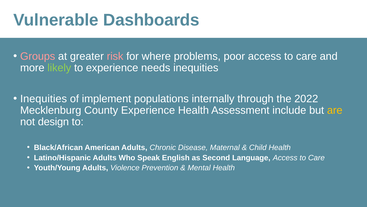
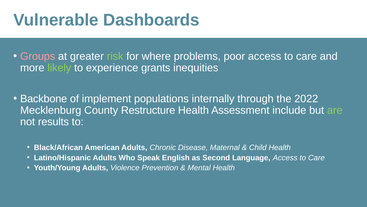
risk colour: pink -> light green (115, 56)
needs: needs -> grants (156, 68)
Inequities: Inequities -> Backbone (44, 98)
County Experience: Experience -> Restructure (148, 110)
are colour: yellow -> light green (335, 110)
design: design -> results (53, 122)
